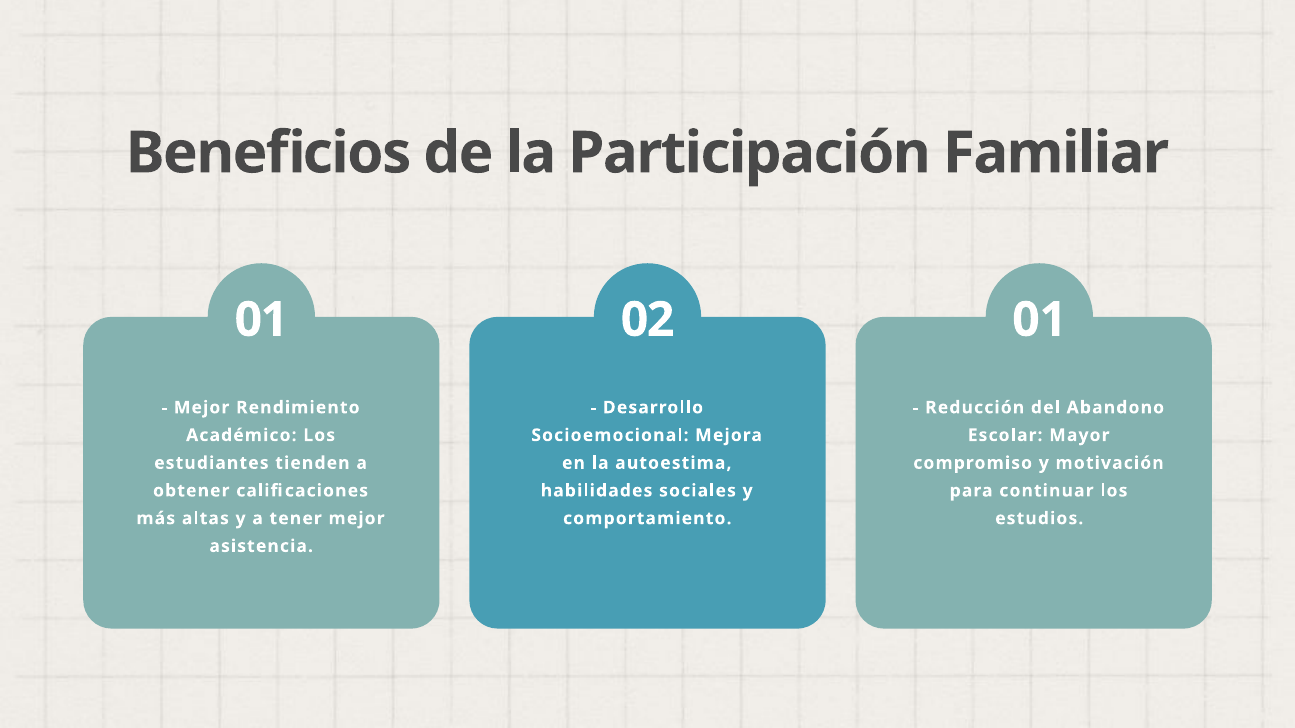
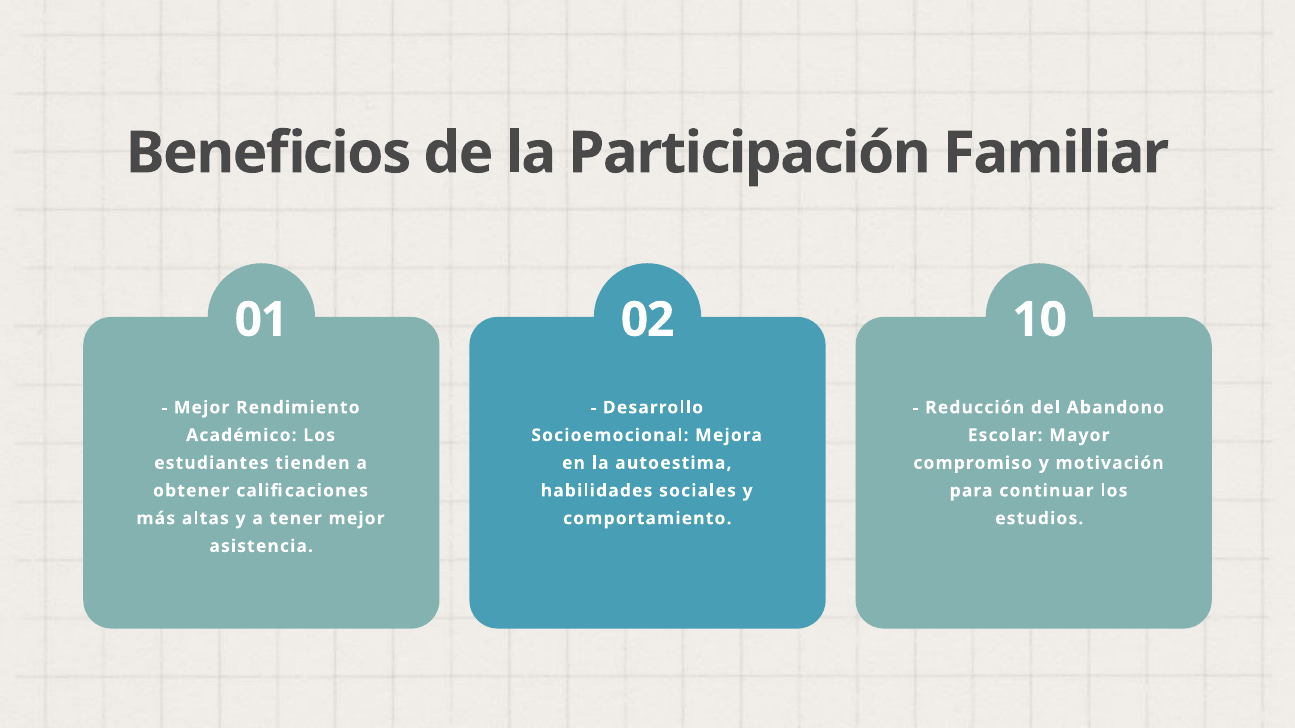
02 01: 01 -> 10 (1040, 320)
